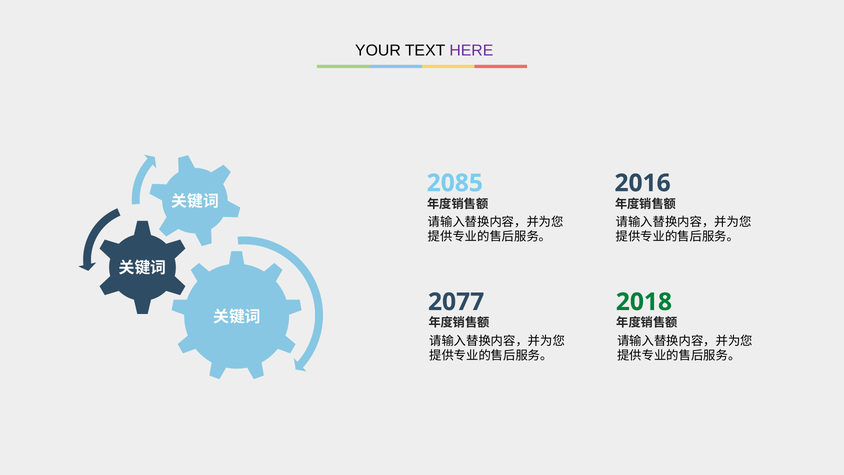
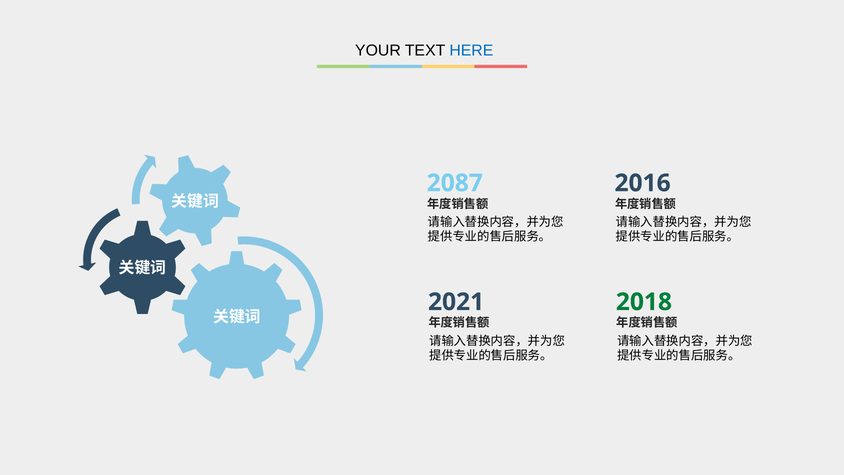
HERE colour: purple -> blue (471, 51)
2085: 2085 -> 2087 (455, 183)
2077: 2077 -> 2021 (456, 302)
